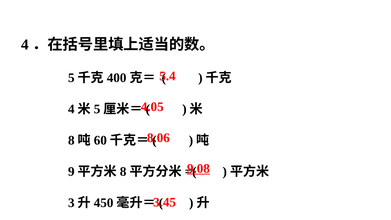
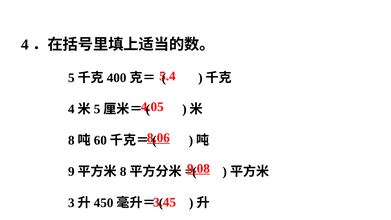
8.06 underline: none -> present (158, 138)
